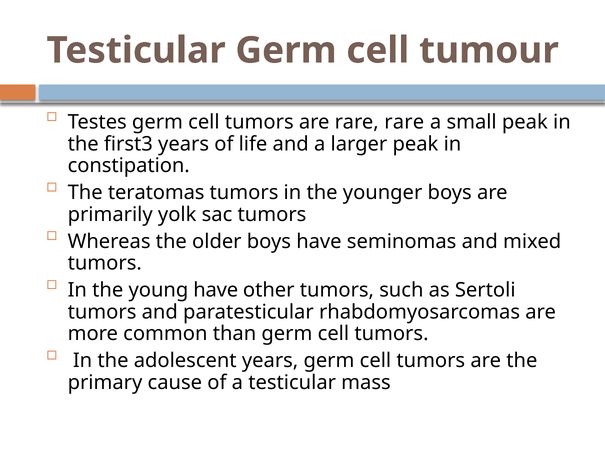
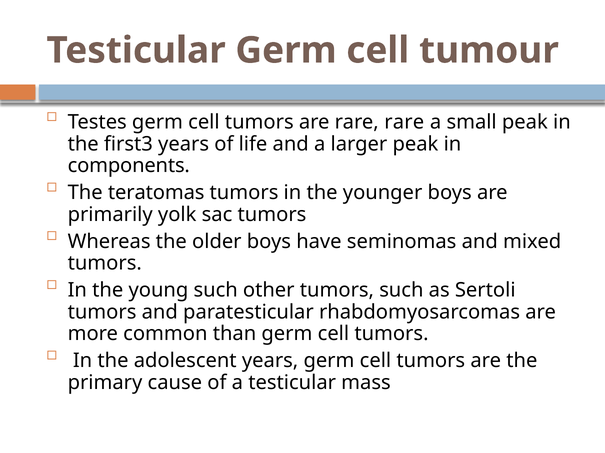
constipation: constipation -> components (129, 166)
young have: have -> such (216, 291)
